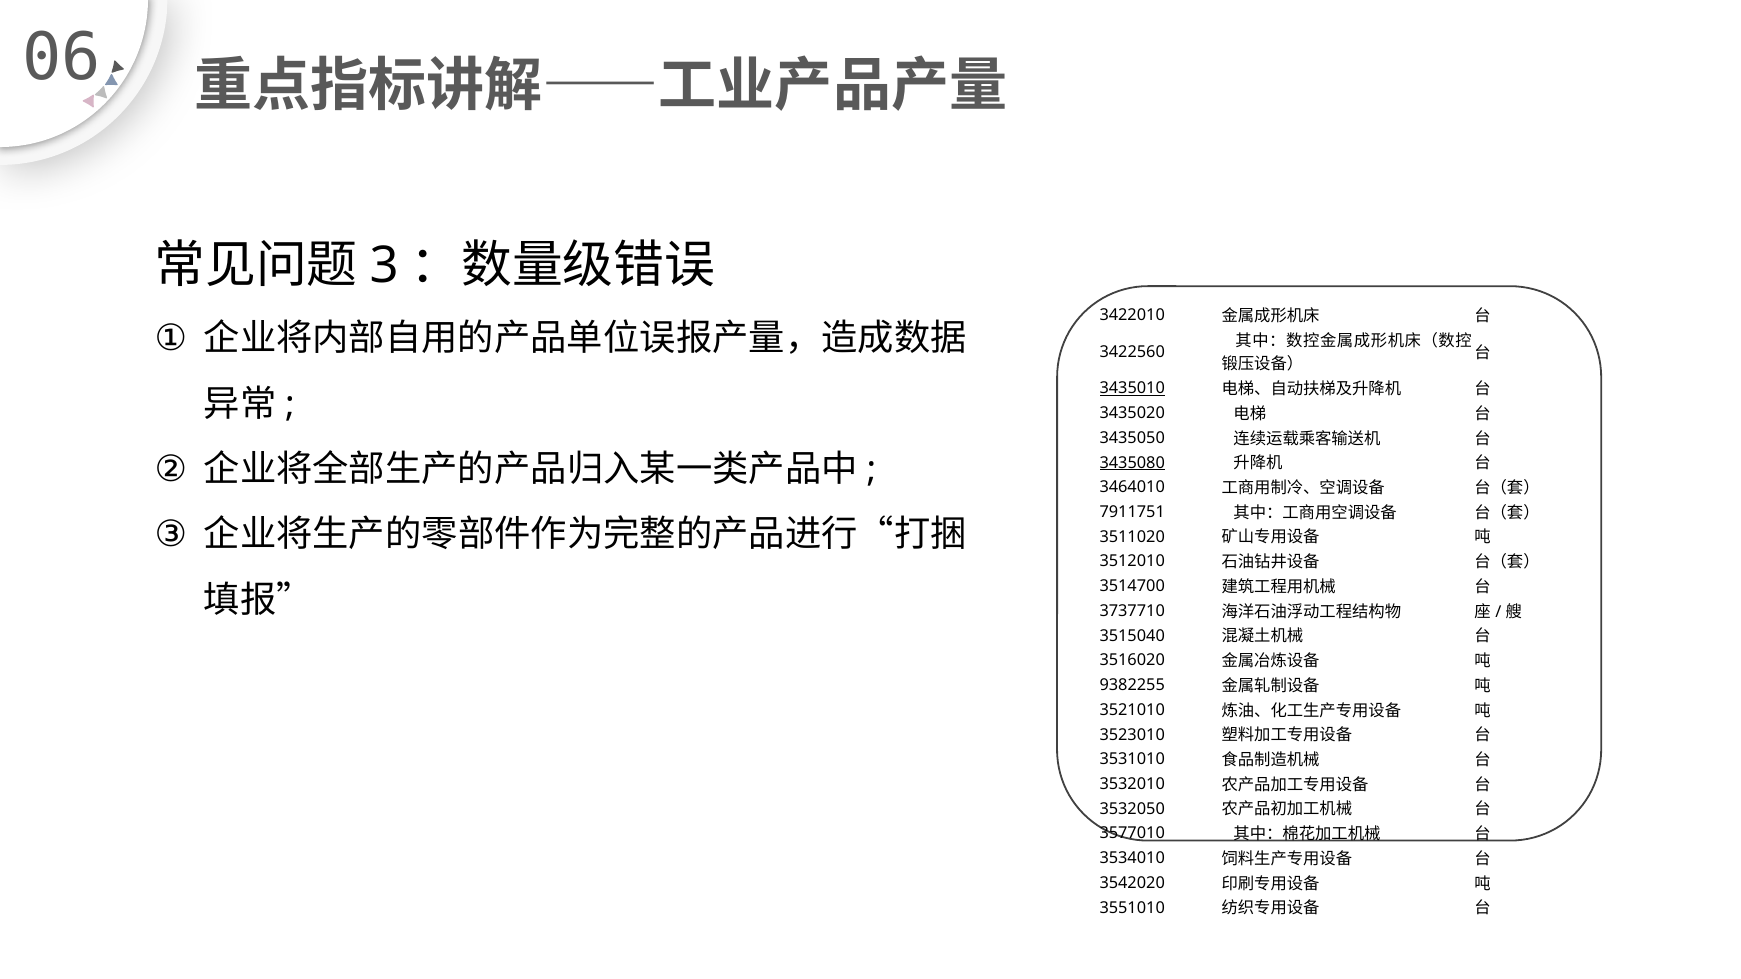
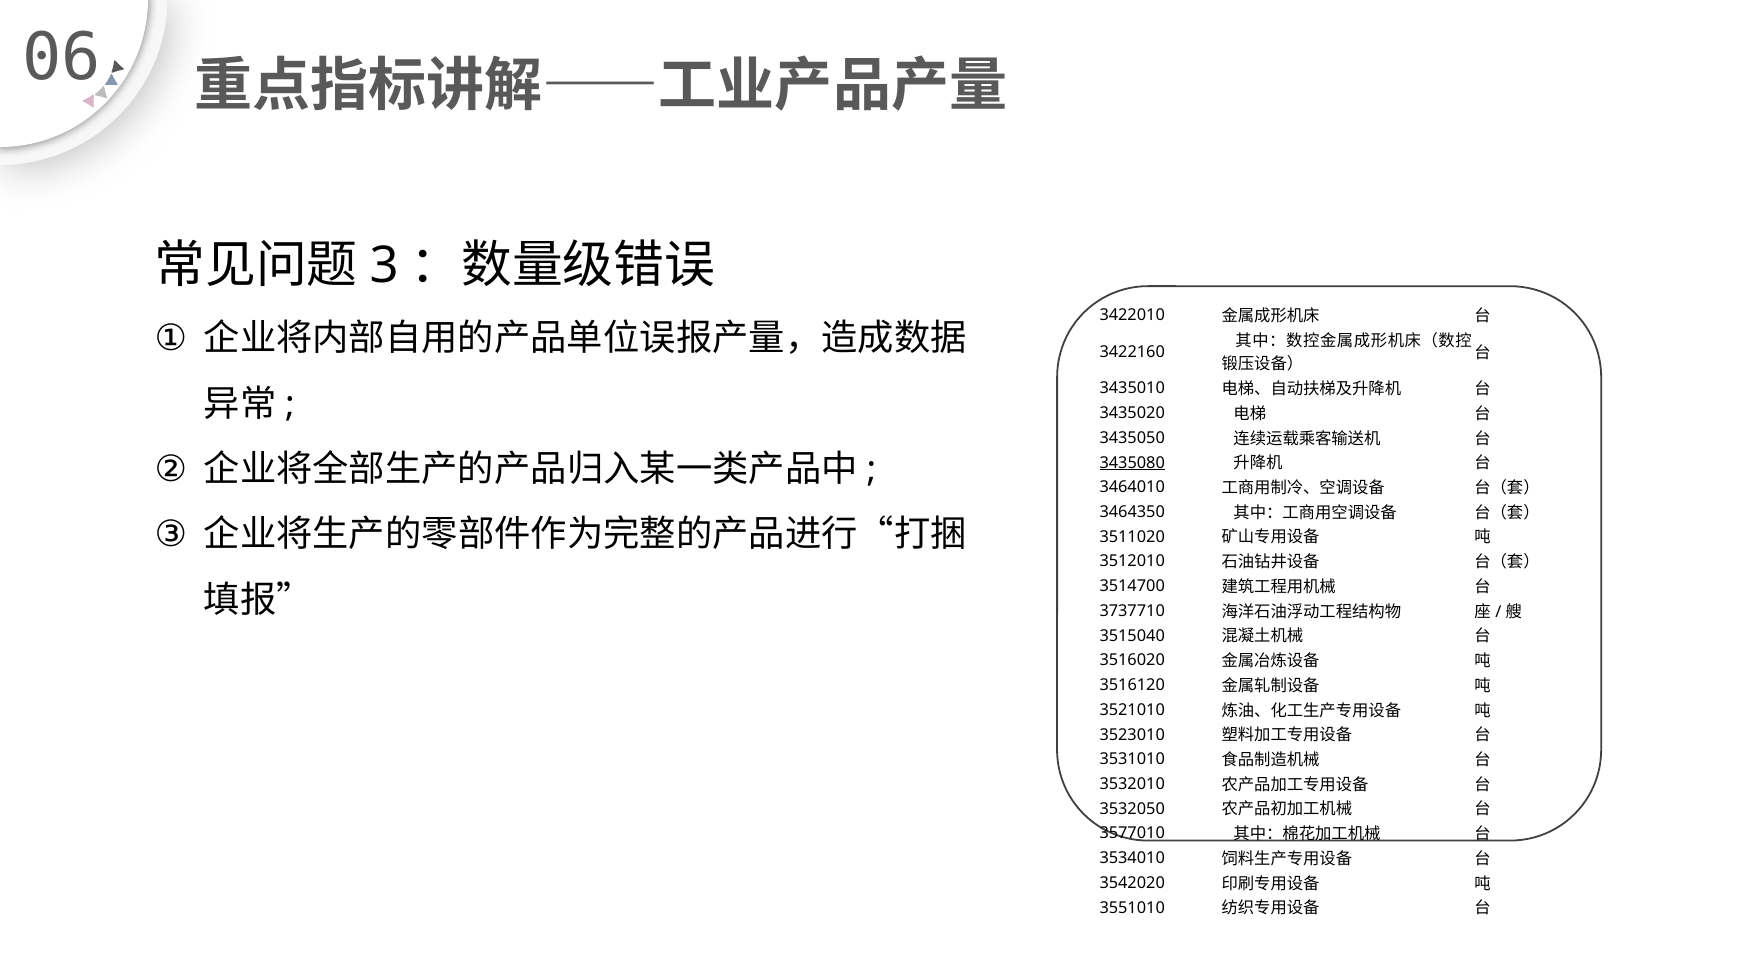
3422560: 3422560 -> 3422160 (1132, 352)
3435010 underline: present -> none (1132, 389)
7911751: 7911751 -> 3464350 (1132, 512)
9382255: 9382255 -> 3516120 (1132, 685)
